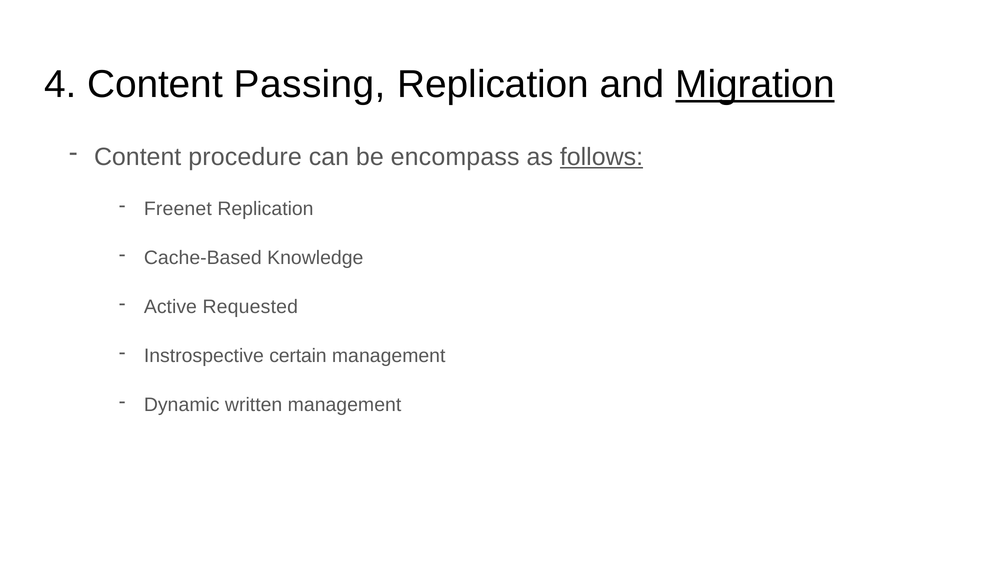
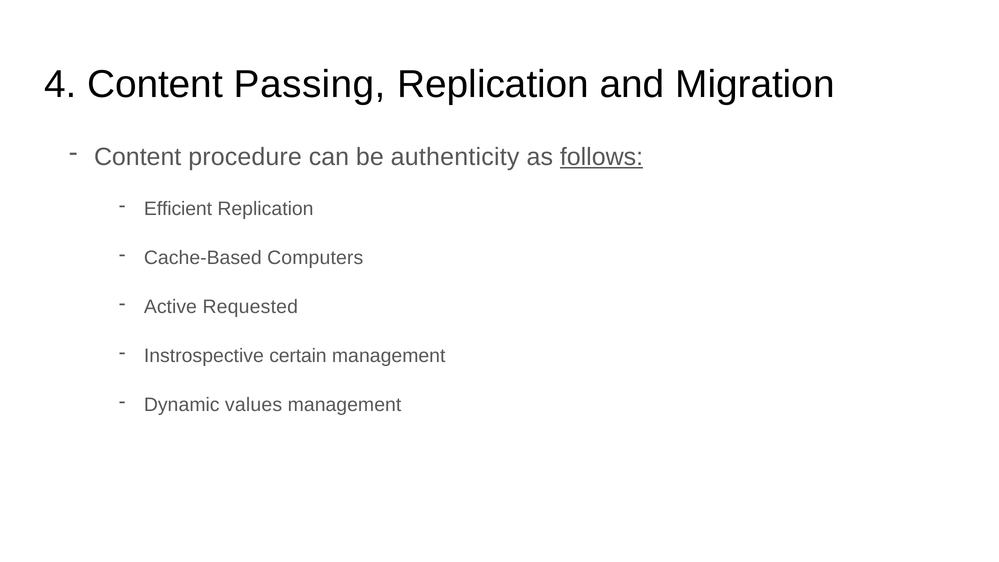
Migration underline: present -> none (755, 85)
encompass: encompass -> authenticity (455, 157)
Freenet: Freenet -> Efficient (178, 209)
Knowledge: Knowledge -> Computers (315, 258)
written: written -> values (254, 405)
